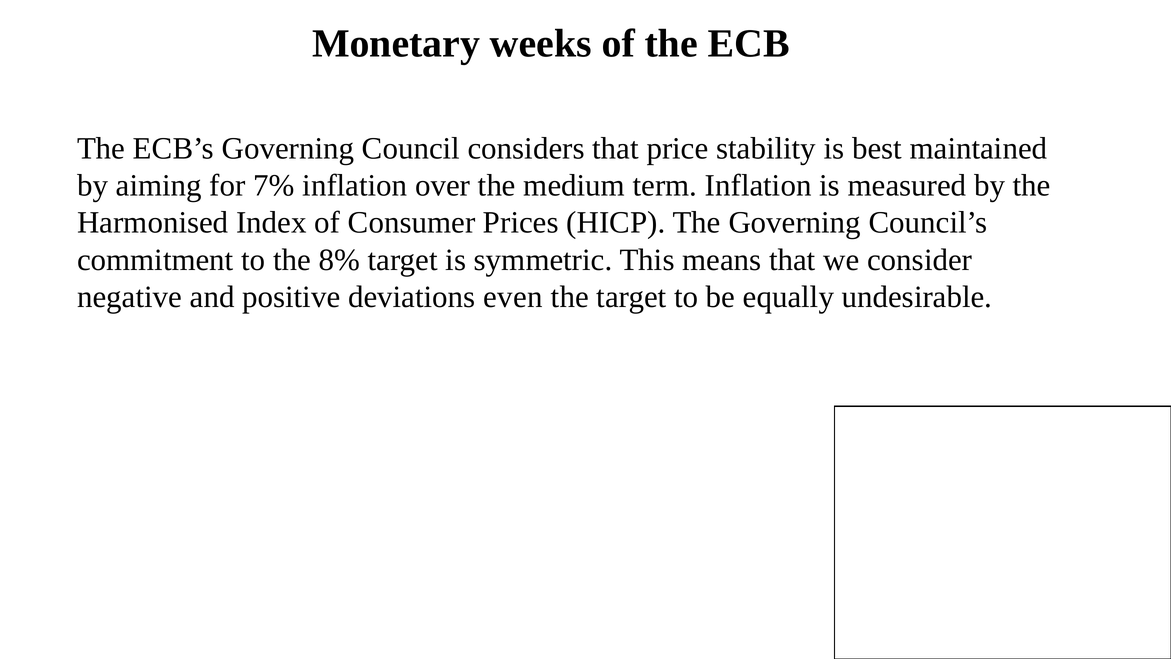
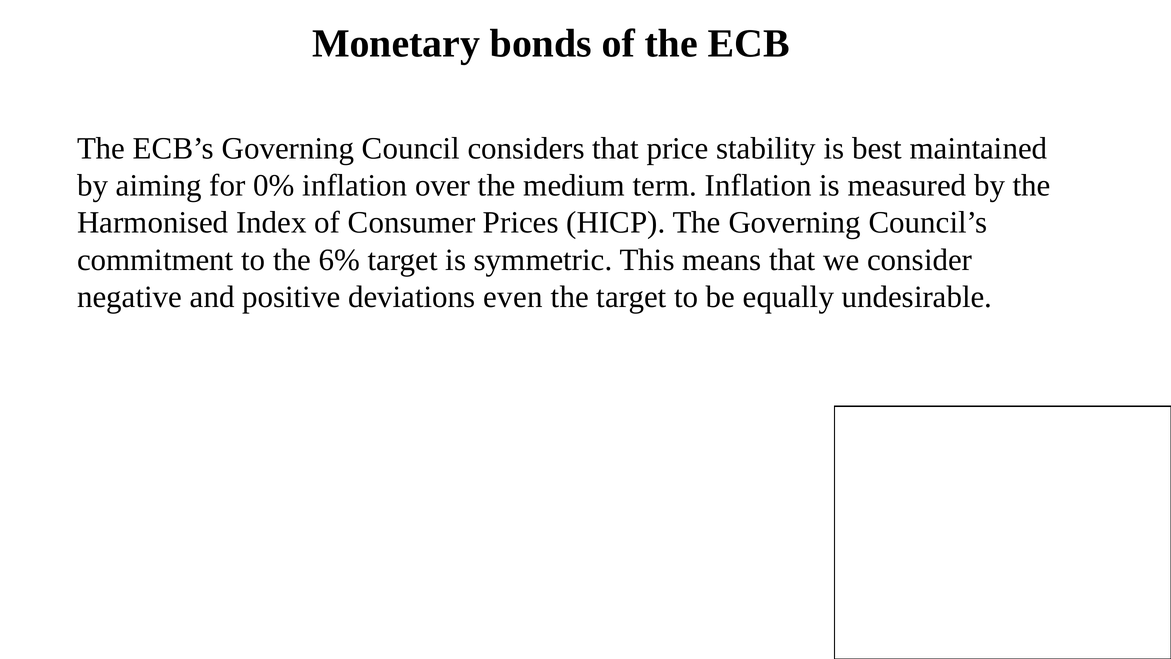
weeks: weeks -> bonds (541, 44)
7%: 7% -> 0% (274, 185)
8%: 8% -> 6% (339, 260)
